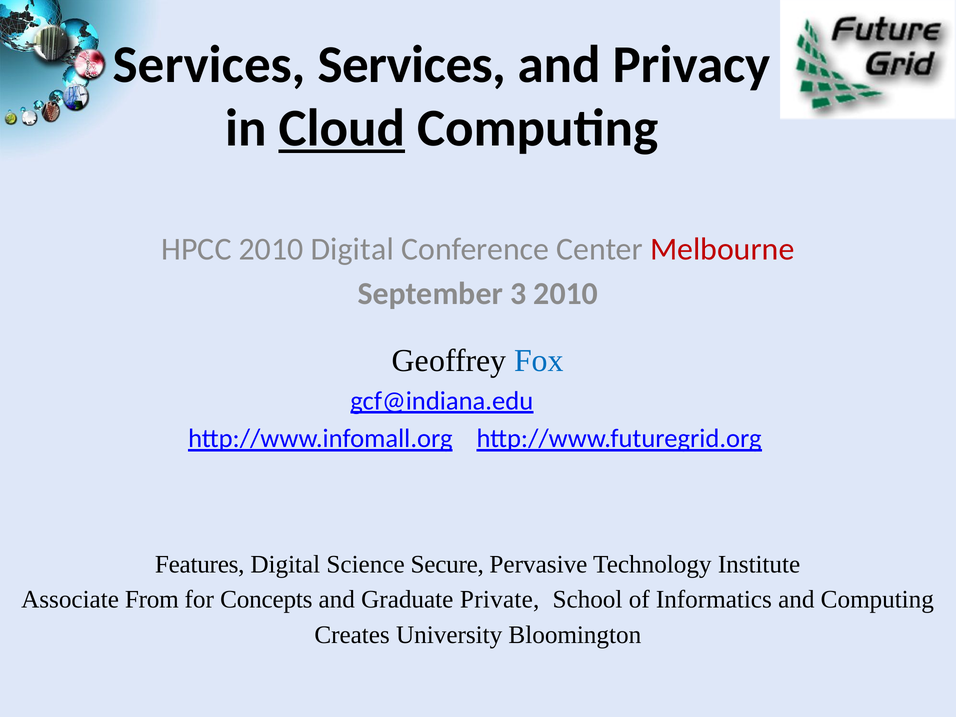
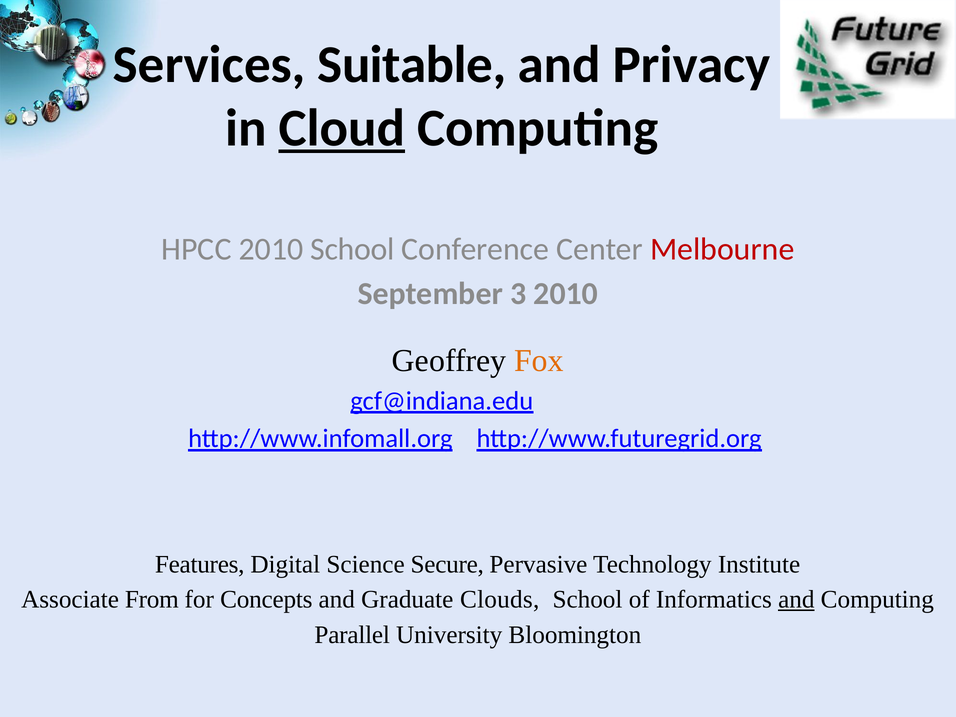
Services Services: Services -> Suitable (412, 65)
2010 Digital: Digital -> School (353, 249)
Fox colour: blue -> orange (539, 361)
Private: Private -> Clouds (500, 600)
and underline: none -> present (796, 600)
Creates: Creates -> Parallel (352, 635)
